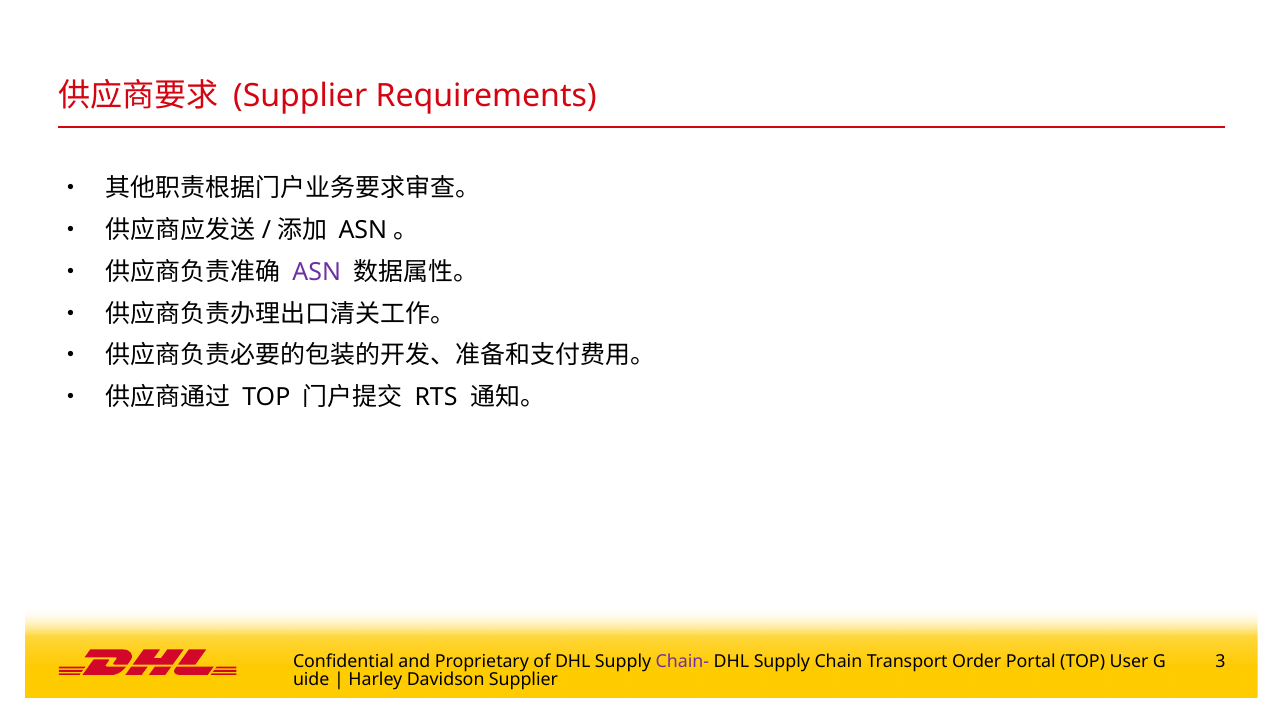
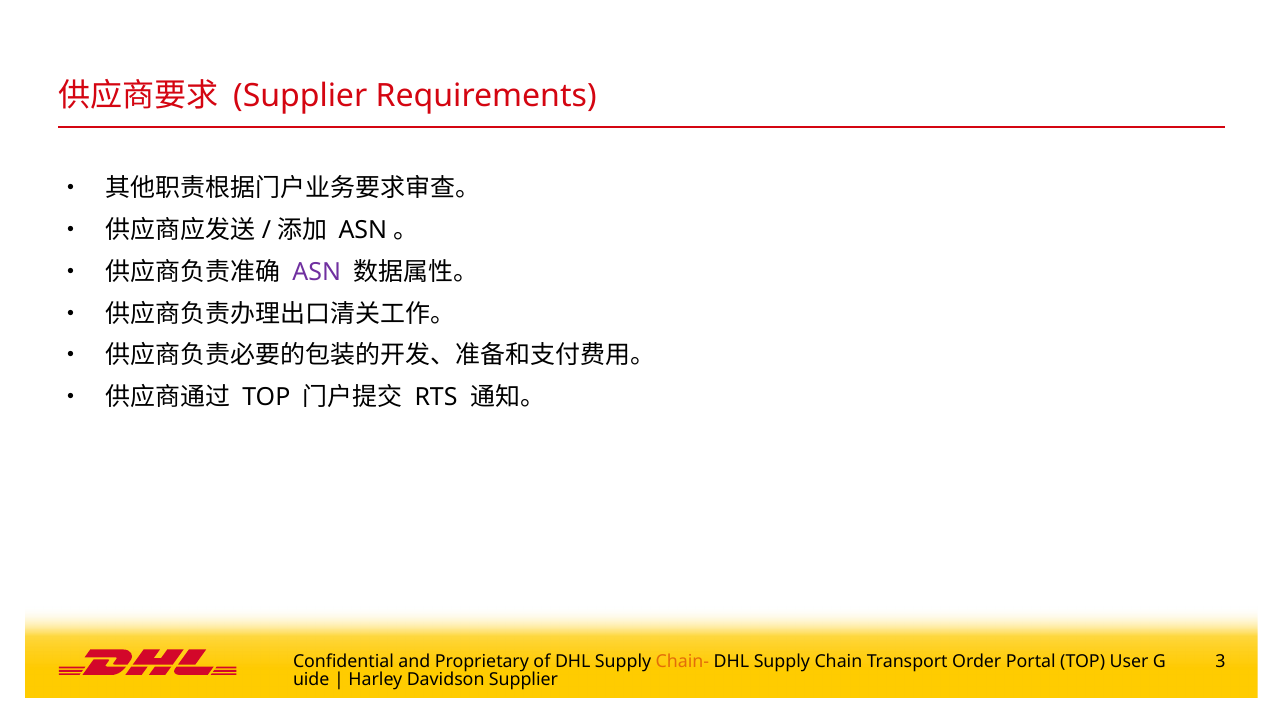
Chain- colour: purple -> orange (682, 661)
